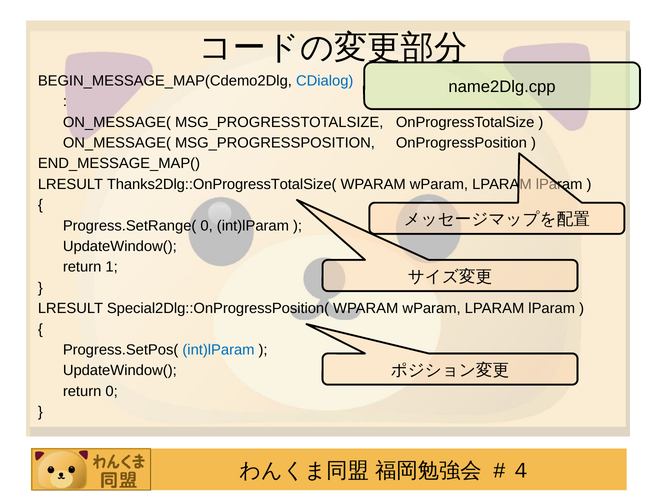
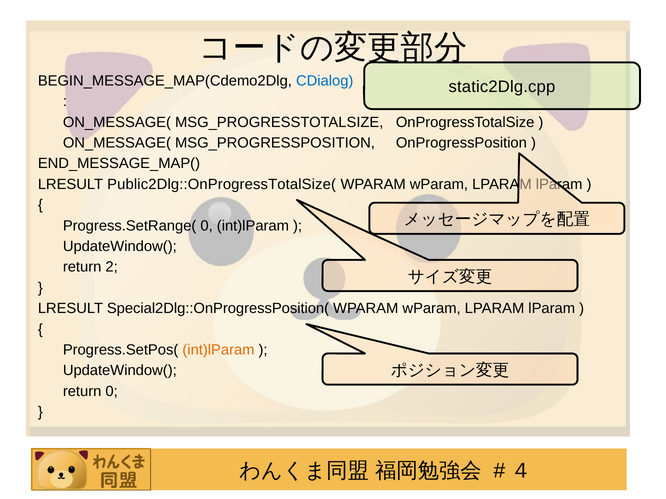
name2Dlg.cpp: name2Dlg.cpp -> static2Dlg.cpp (502, 87)
Thanks2Dlg::OnProgressTotalSize(: Thanks2Dlg::OnProgressTotalSize( -> Public2Dlg::OnProgressTotalSize( (222, 184)
1: 1 -> 2 (112, 267)
int)lParam colour: blue -> orange (219, 350)
